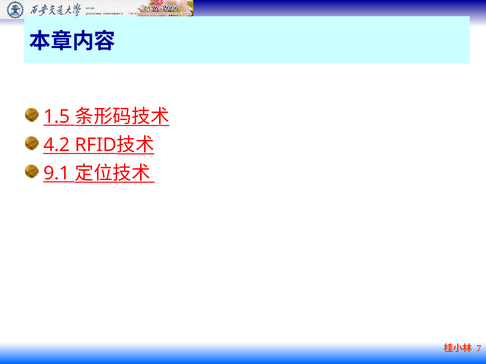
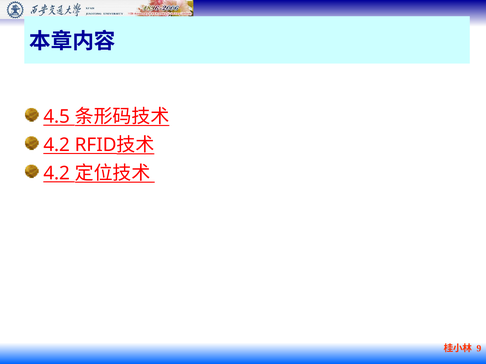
1.5: 1.5 -> 4.5 (57, 117)
9.1: 9.1 -> 4.2 (57, 173)
7: 7 -> 9 (479, 349)
